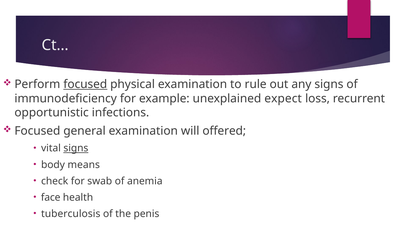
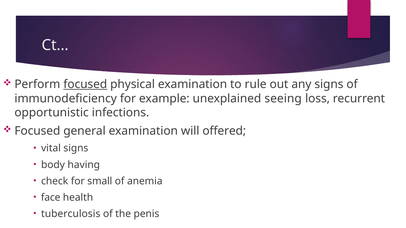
expect: expect -> seeing (283, 99)
signs underline: present -> none (76, 149)
means: means -> having (84, 165)
swab: swab -> small (100, 181)
